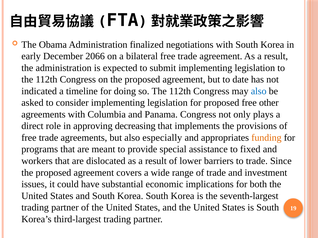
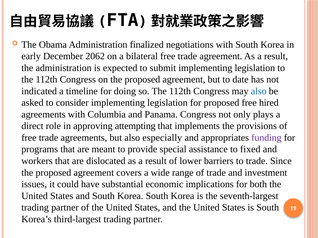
2066: 2066 -> 2062 (95, 56)
other: other -> hired (269, 103)
decreasing: decreasing -> attempting (135, 126)
funding colour: orange -> purple (266, 138)
